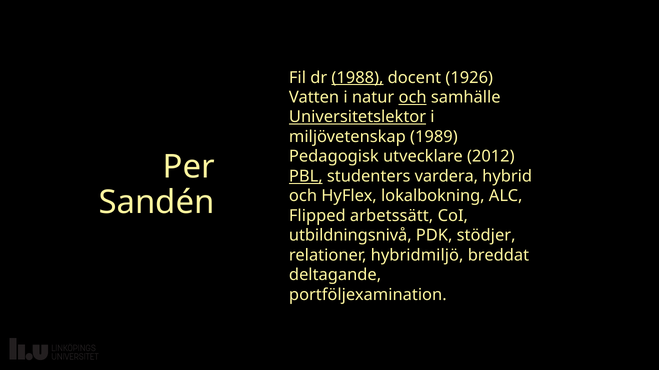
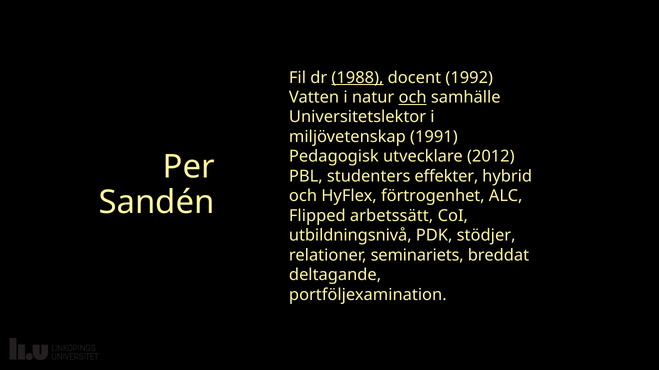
1926: 1926 -> 1992 (469, 78)
Universitetslektor underline: present -> none (358, 117)
1989: 1989 -> 1991 (434, 137)
PBL underline: present -> none (306, 177)
vardera: vardera -> effekter (446, 177)
lokalbokning: lokalbokning -> förtrogenhet (433, 196)
hybridmiljö: hybridmiljö -> seminariets (417, 256)
